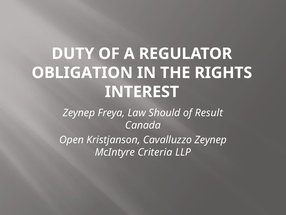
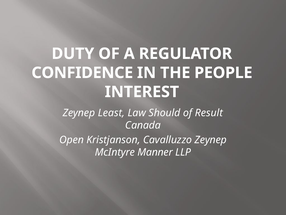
OBLIGATION: OBLIGATION -> CONFIDENCE (82, 73)
RIGHTS: RIGHTS -> PEOPLE (223, 73)
Freya: Freya -> Least (111, 113)
Criteria: Criteria -> Manner (155, 152)
